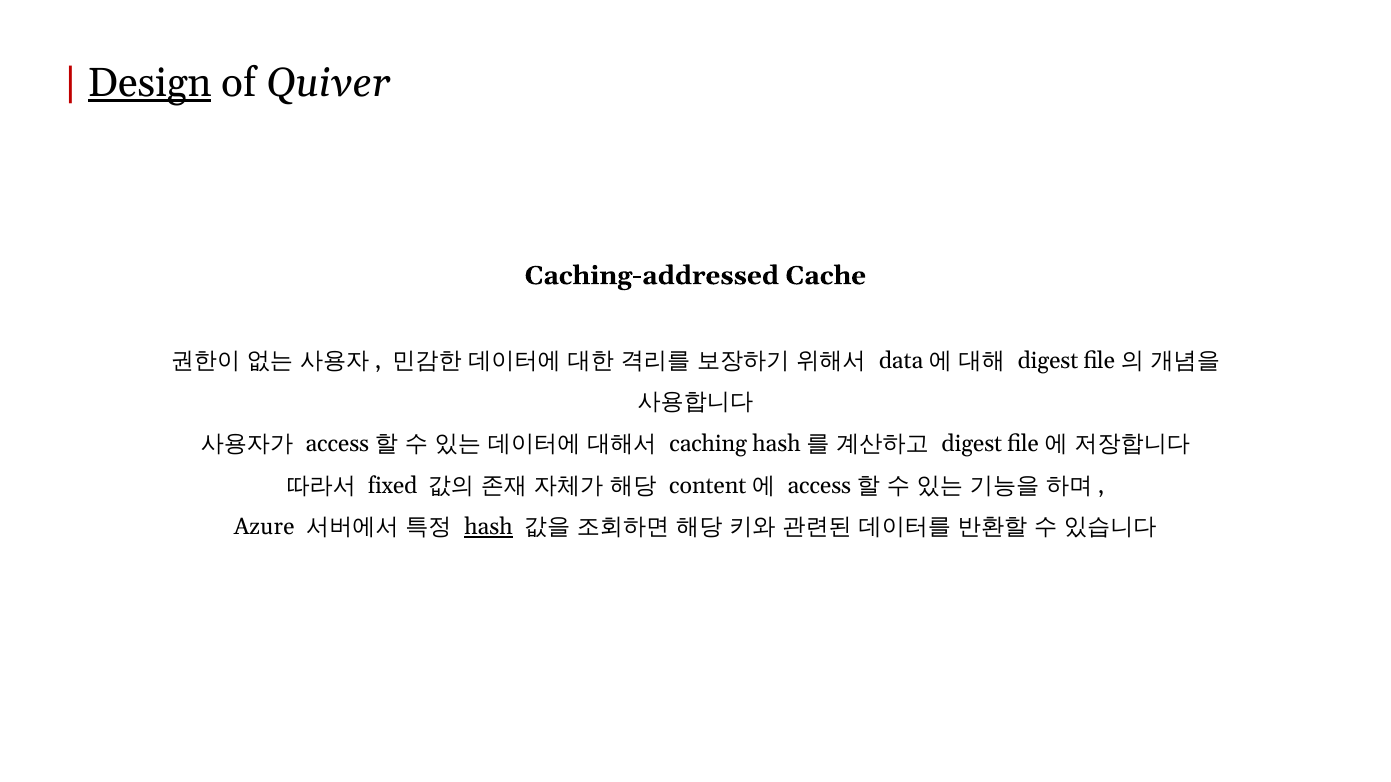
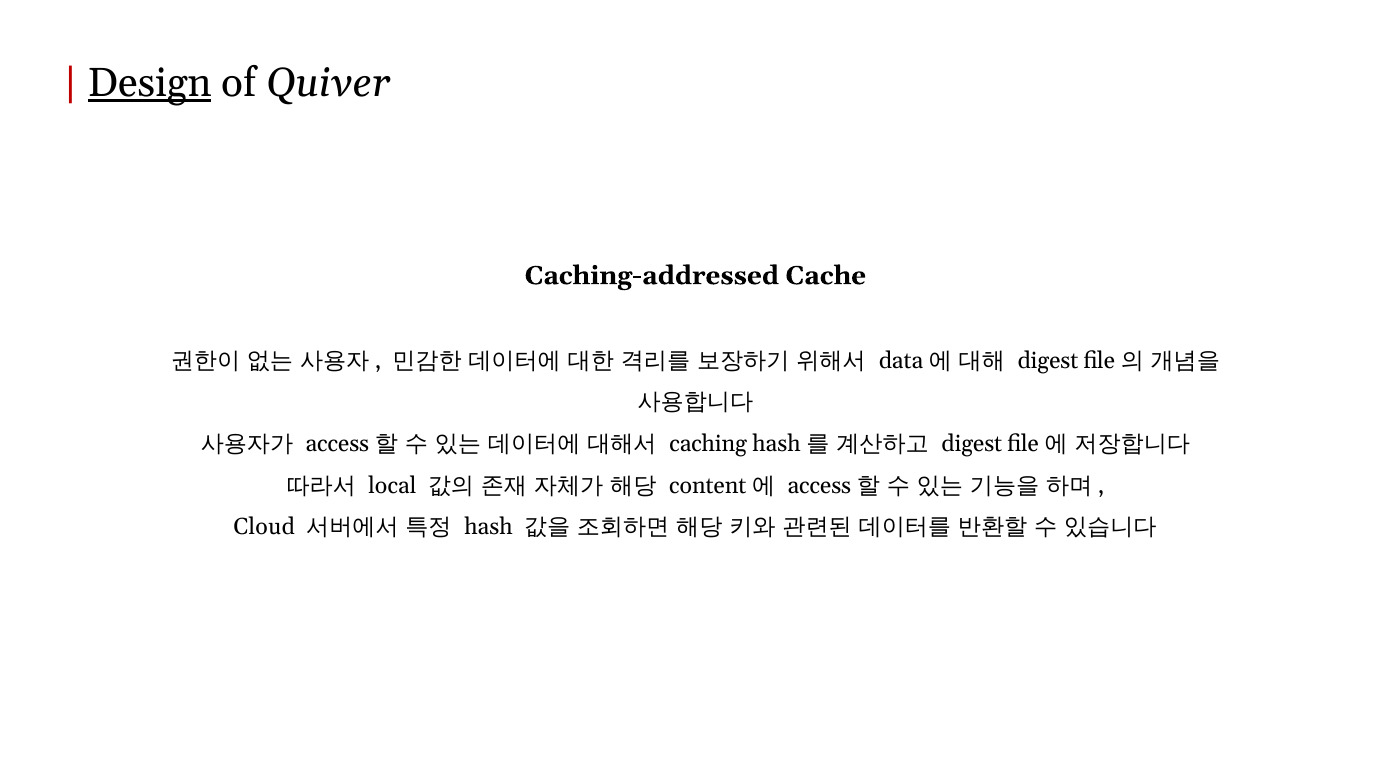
fixed: fixed -> local (392, 486)
Azure: Azure -> Cloud (264, 527)
hash underline: present -> none (489, 527)
